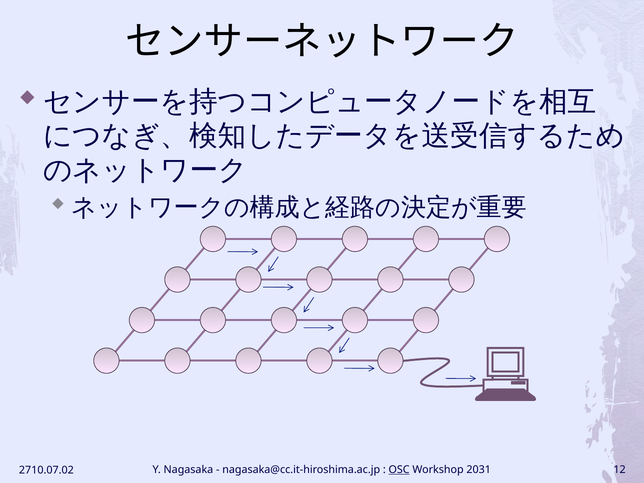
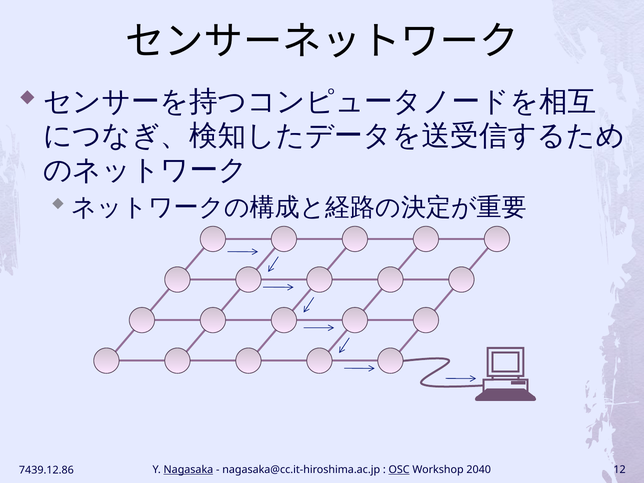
Nagasaka underline: none -> present (188, 470)
2031: 2031 -> 2040 (479, 470)
2710.07.02: 2710.07.02 -> 7439.12.86 (46, 470)
